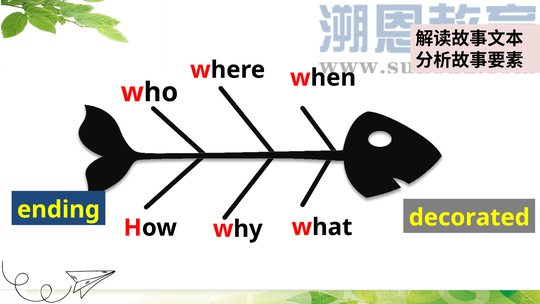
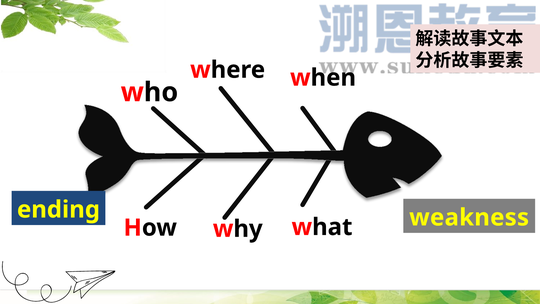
decorated: decorated -> weakness (469, 217)
